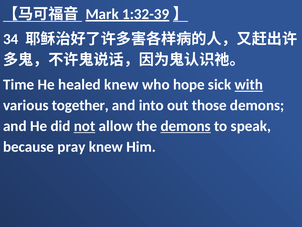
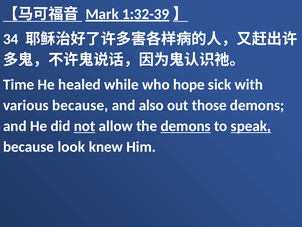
healed knew: knew -> while (121, 85)
with underline: present -> none (249, 85)
various together: together -> because (80, 105)
into: into -> also (151, 105)
speak underline: none -> present (251, 126)
pray: pray -> look (71, 146)
